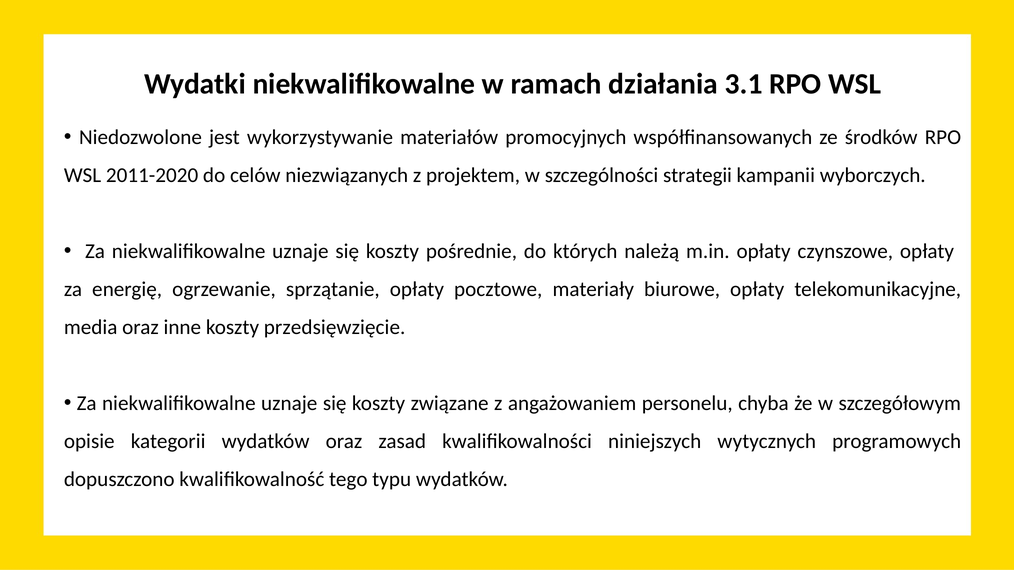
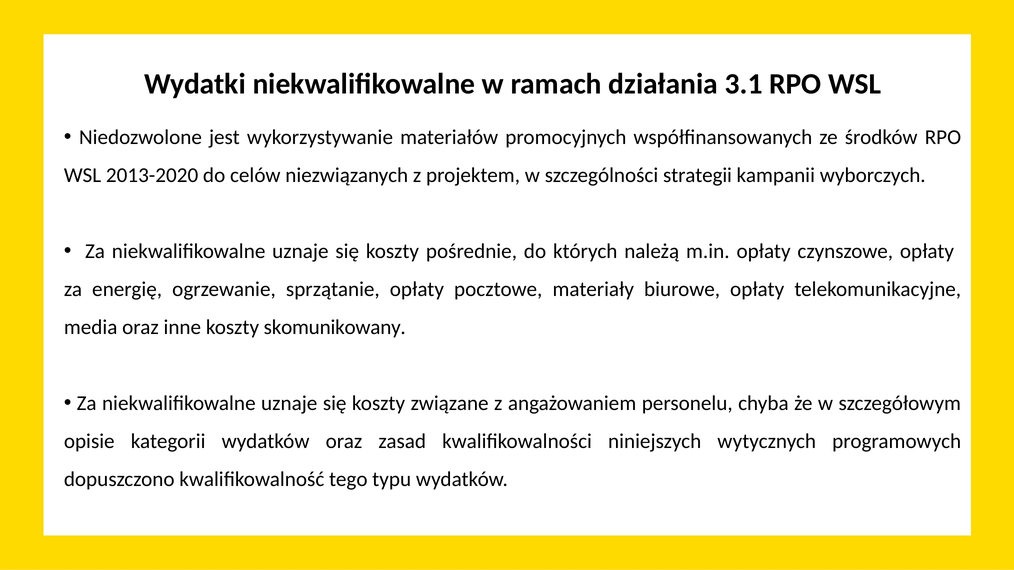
2011-2020: 2011-2020 -> 2013-2020 (152, 176)
przedsięwzięcie: przedsięwzięcie -> skomunikowany (335, 328)
